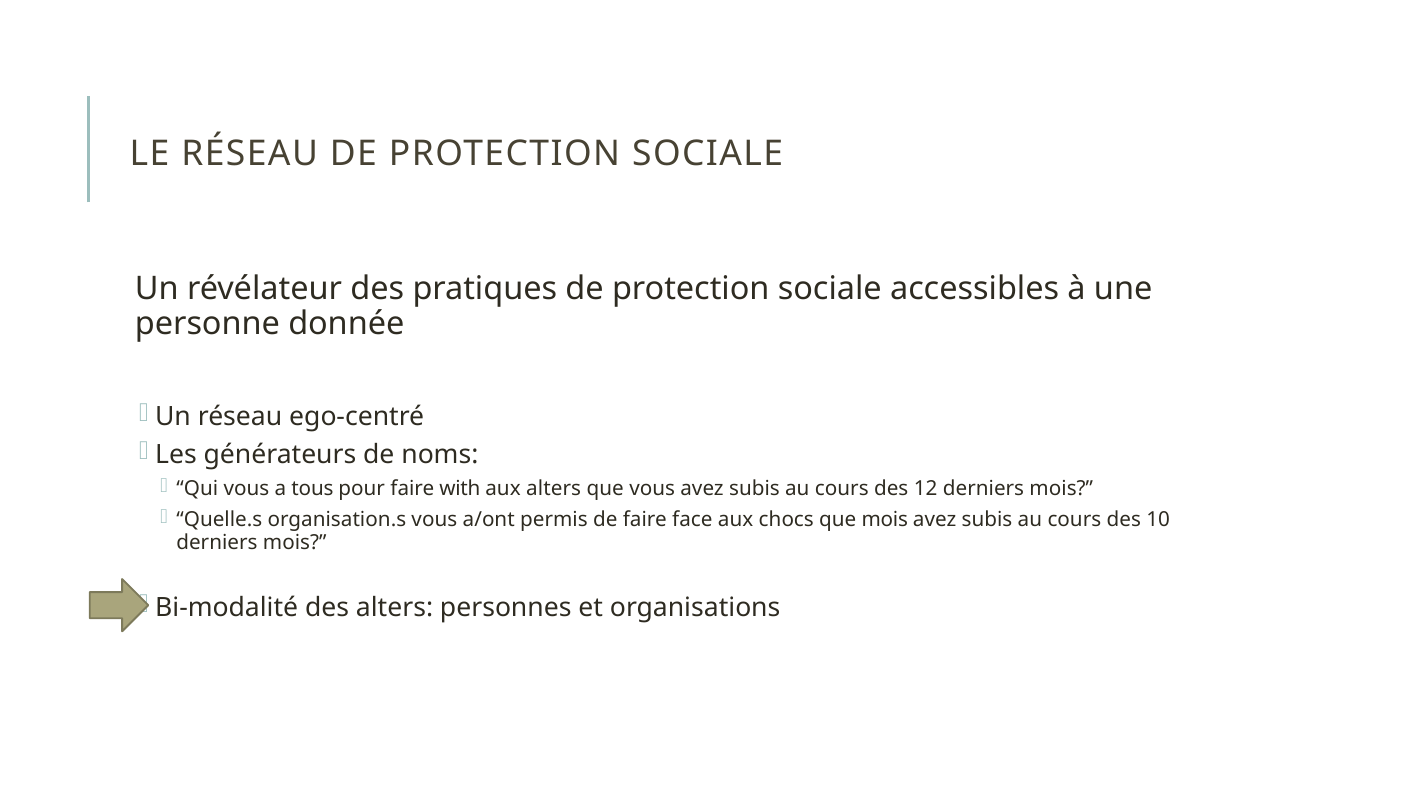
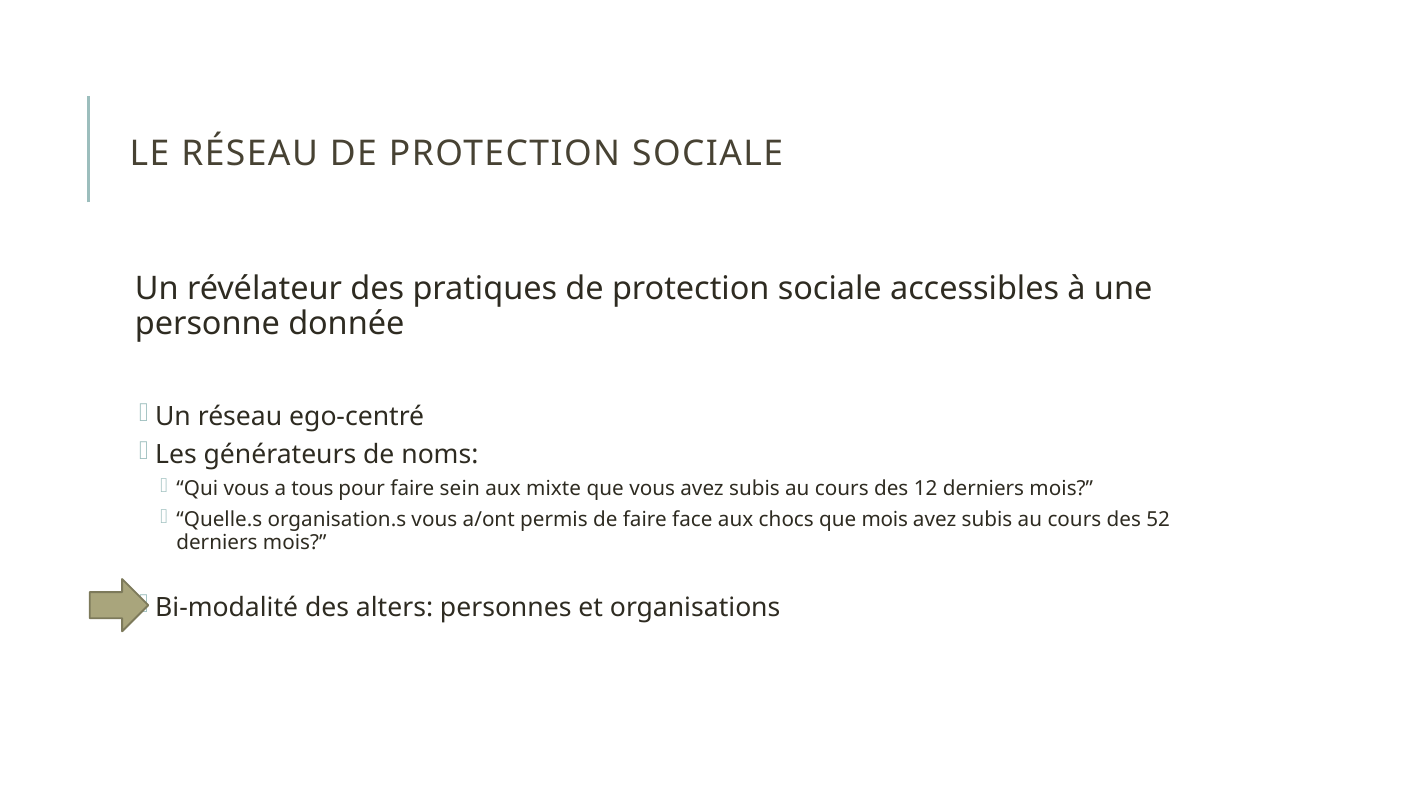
with: with -> sein (460, 489)
aux alters: alters -> mixte (554, 489)
10: 10 -> 52 (1158, 520)
